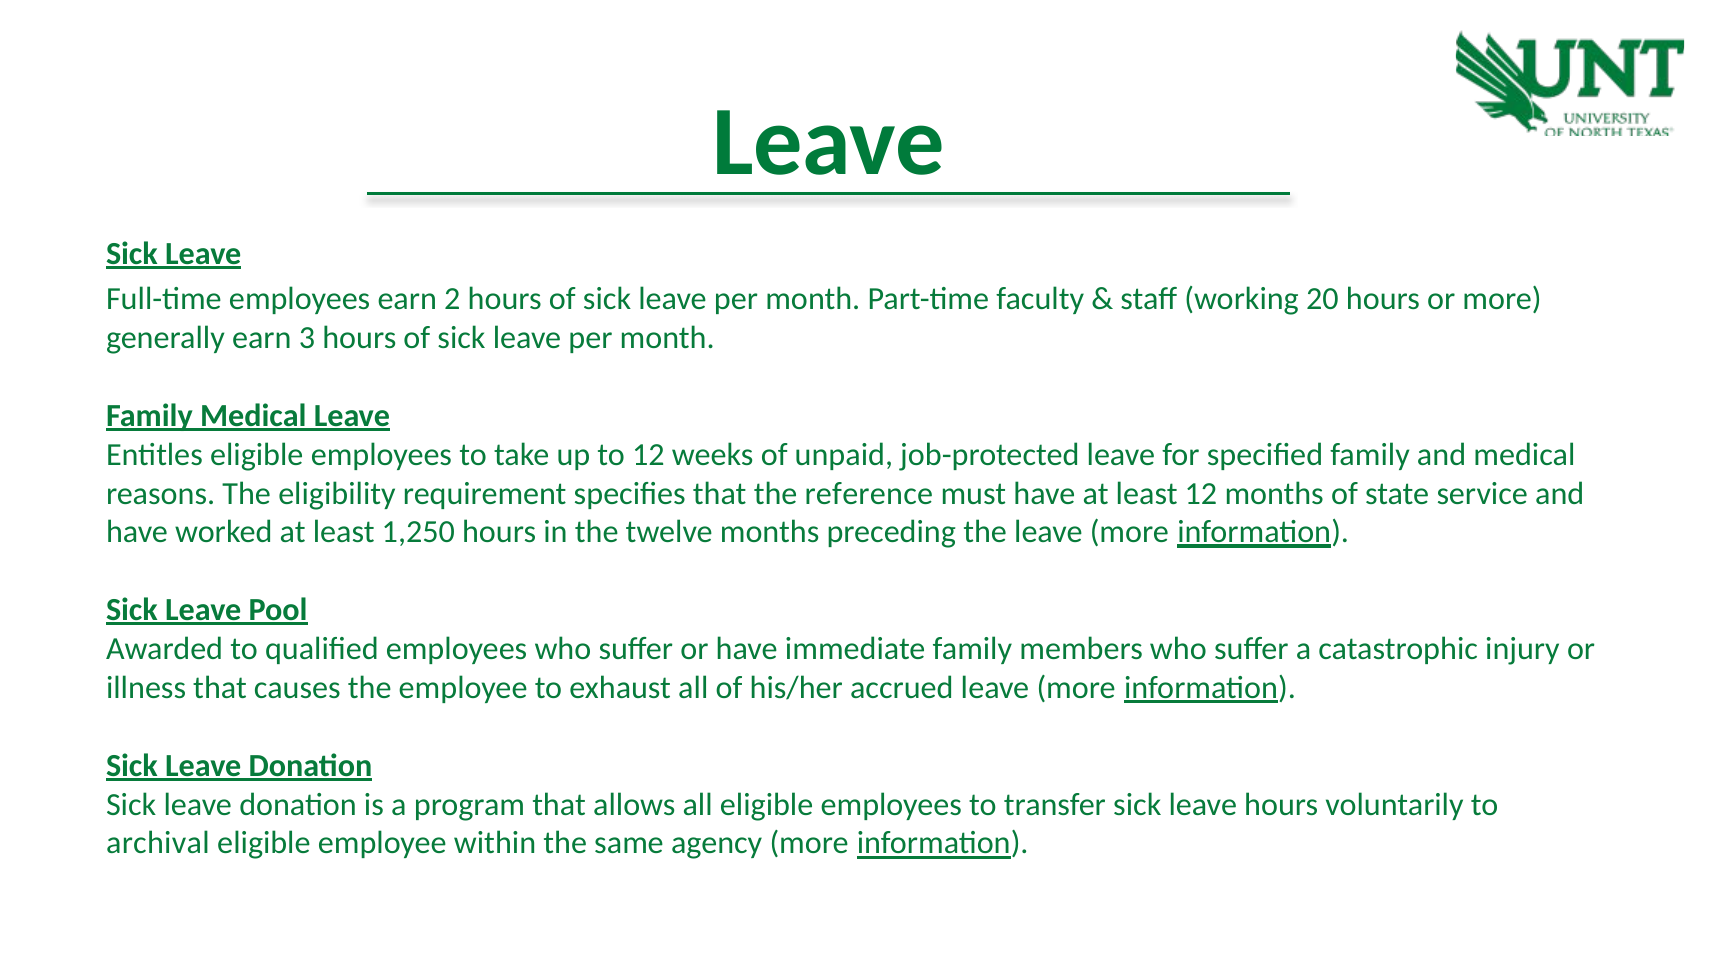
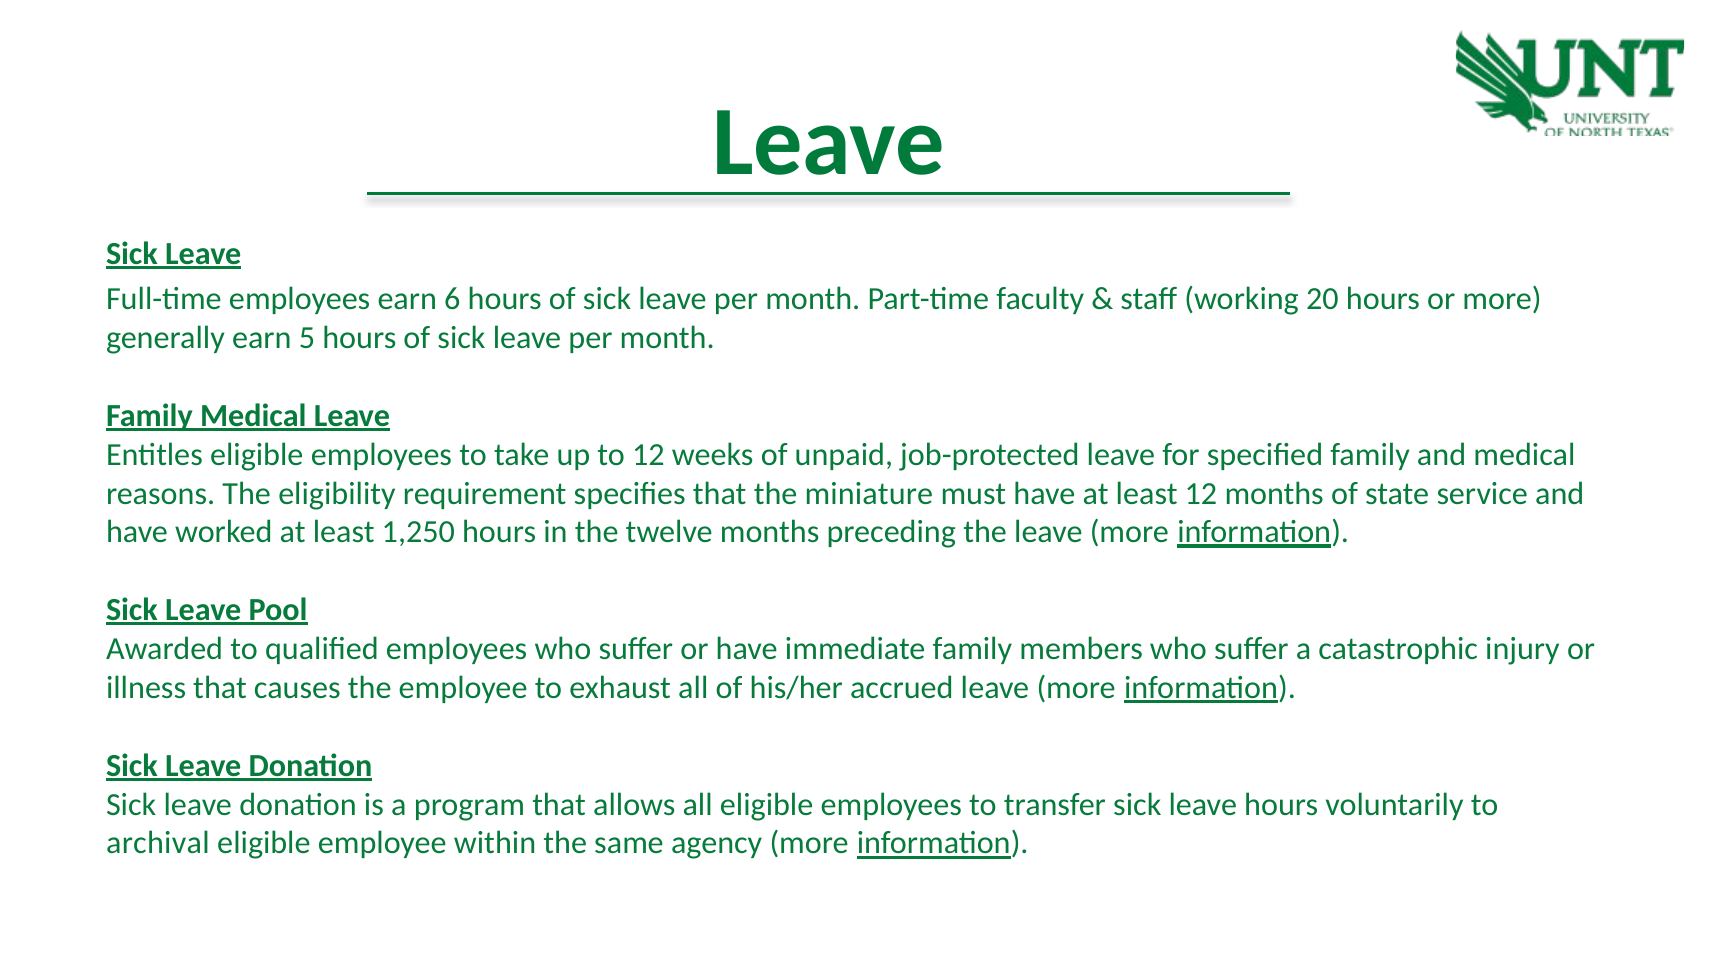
2: 2 -> 6 (452, 299)
3: 3 -> 5 (307, 338)
reference: reference -> miniature (869, 494)
